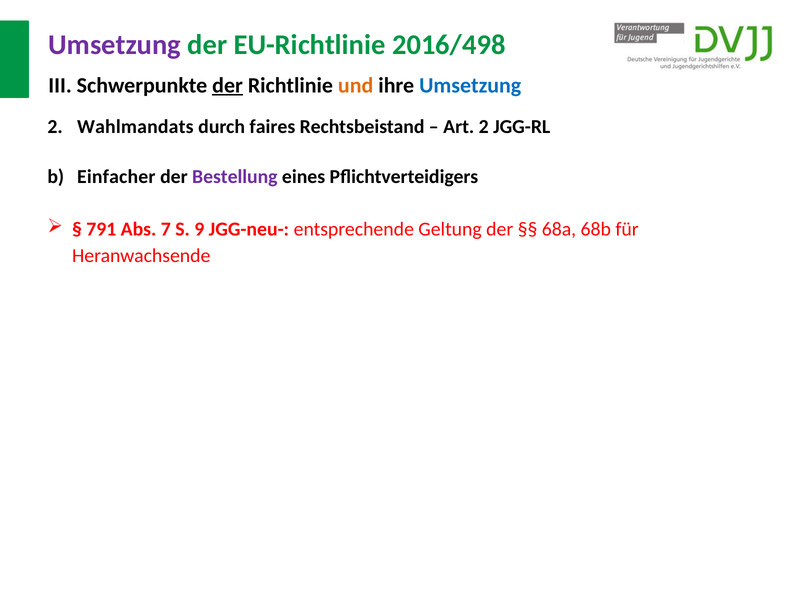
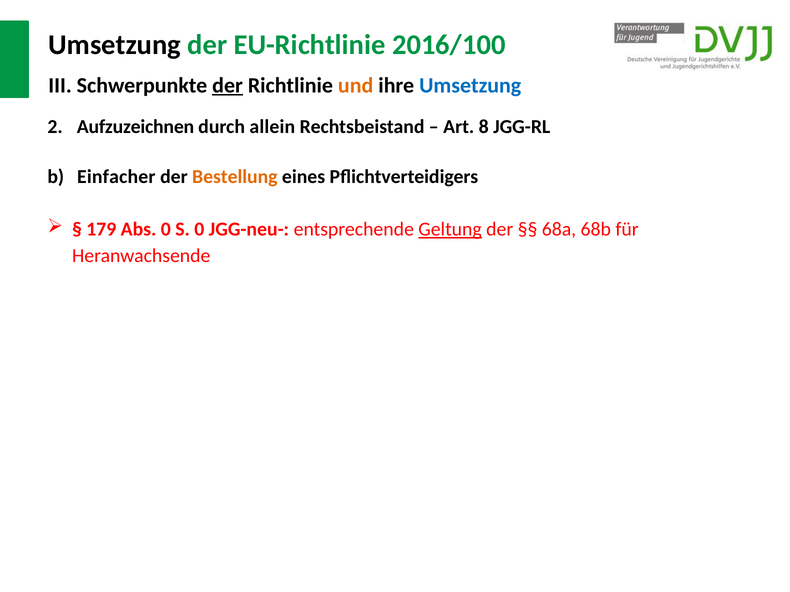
Umsetzung colour: purple -> black (115, 45)
2016/498: 2016/498 -> 2016/100 (449, 45)
Wahlmandats: Wahlmandats -> Aufzuzeichnen (136, 127)
faires: faires -> allein (272, 127)
Art 2: 2 -> 8 (484, 127)
Bestellung colour: purple -> orange (235, 177)
791: 791 -> 179 (101, 230)
Abs 7: 7 -> 0 (166, 230)
S 9: 9 -> 0 (199, 230)
Geltung underline: none -> present (450, 230)
